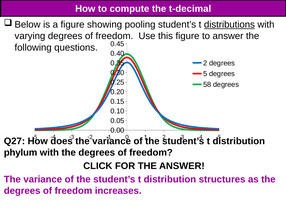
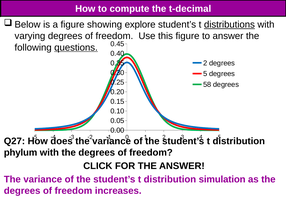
pooling: pooling -> explore (140, 25)
questions underline: none -> present (76, 47)
structures: structures -> simulation (222, 179)
